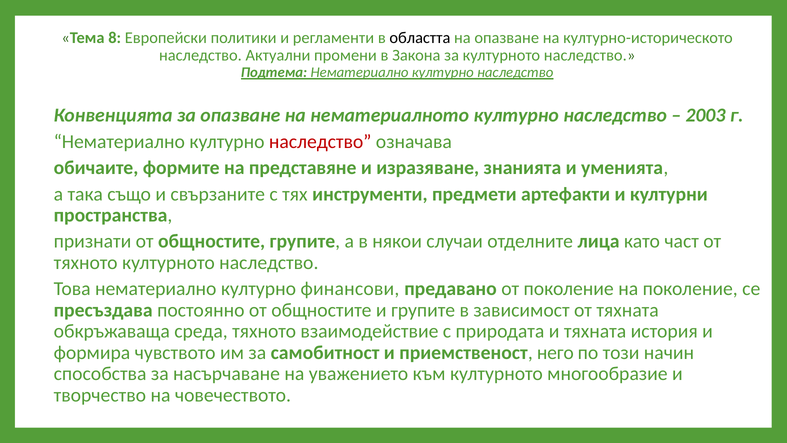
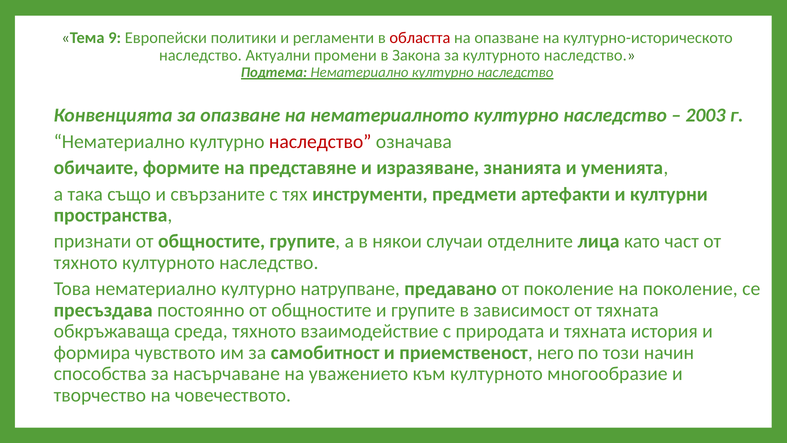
8: 8 -> 9 (115, 38)
областта colour: black -> red (420, 38)
финансови: финансови -> натрупване (350, 289)
